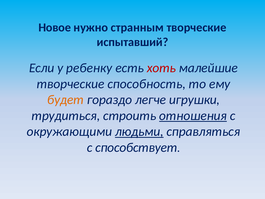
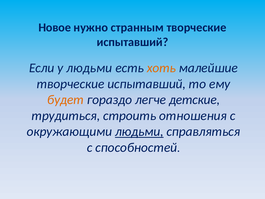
у ребенку: ребенку -> людьми (89, 68)
хоть colour: red -> orange (161, 68)
способность: способность -> испытавший (147, 84)
игрушки: игрушки -> детские (194, 100)
отношения underline: present -> none (193, 116)
способствует: способствует -> способностей (136, 147)
